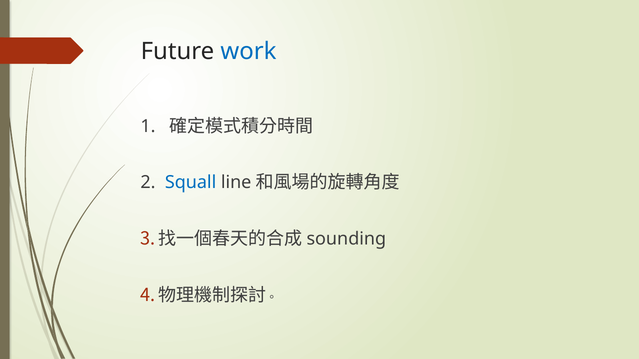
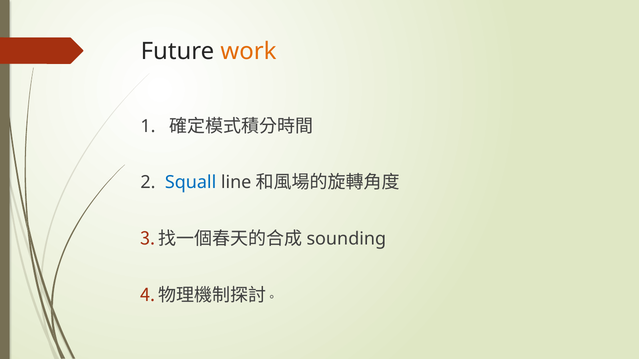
work colour: blue -> orange (249, 51)
